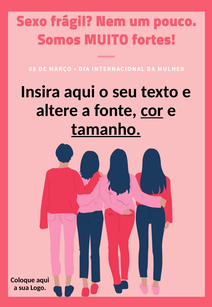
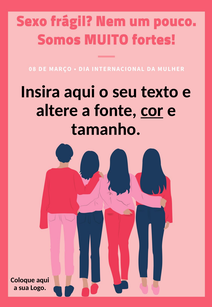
tamanho underline: present -> none (106, 129)
